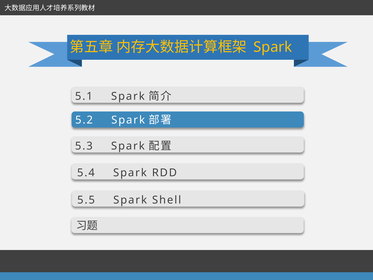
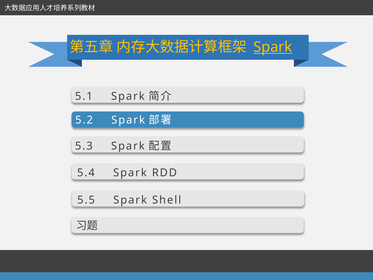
Spark underline: none -> present (273, 47)
